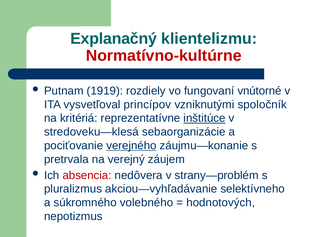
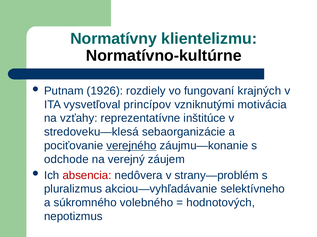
Explanačný: Explanačný -> Normatívny (114, 39)
Normatívno-kultúrne colour: red -> black (164, 56)
1919: 1919 -> 1926 (105, 91)
vnútorné: vnútorné -> krajných (259, 91)
spoločník: spoločník -> motivácia (262, 105)
kritériá: kritériá -> vzťahy (79, 119)
inštitúce underline: present -> none (204, 119)
pretrvala: pretrvala -> odchode (66, 160)
